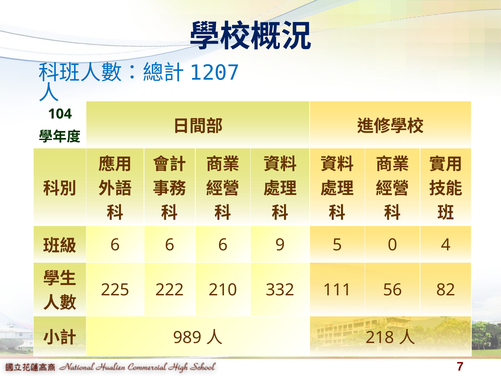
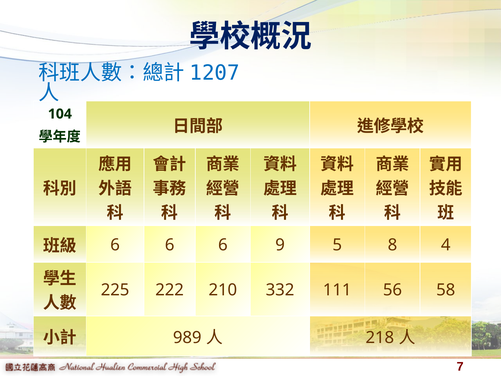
0: 0 -> 8 (392, 245)
82: 82 -> 58 (446, 290)
